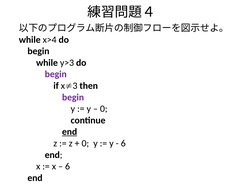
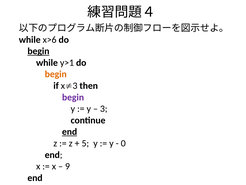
x>4: x>4 -> x>6 (50, 40)
begin underline: none -> present (38, 51)
y>3: y>3 -> y>1 (67, 63)
begin colour: purple -> orange (56, 74)
0: 0 -> 3 (104, 108)
0: 0 -> 5 (85, 143)
6: 6 -> 0 (123, 143)
6: 6 -> 9 (67, 166)
